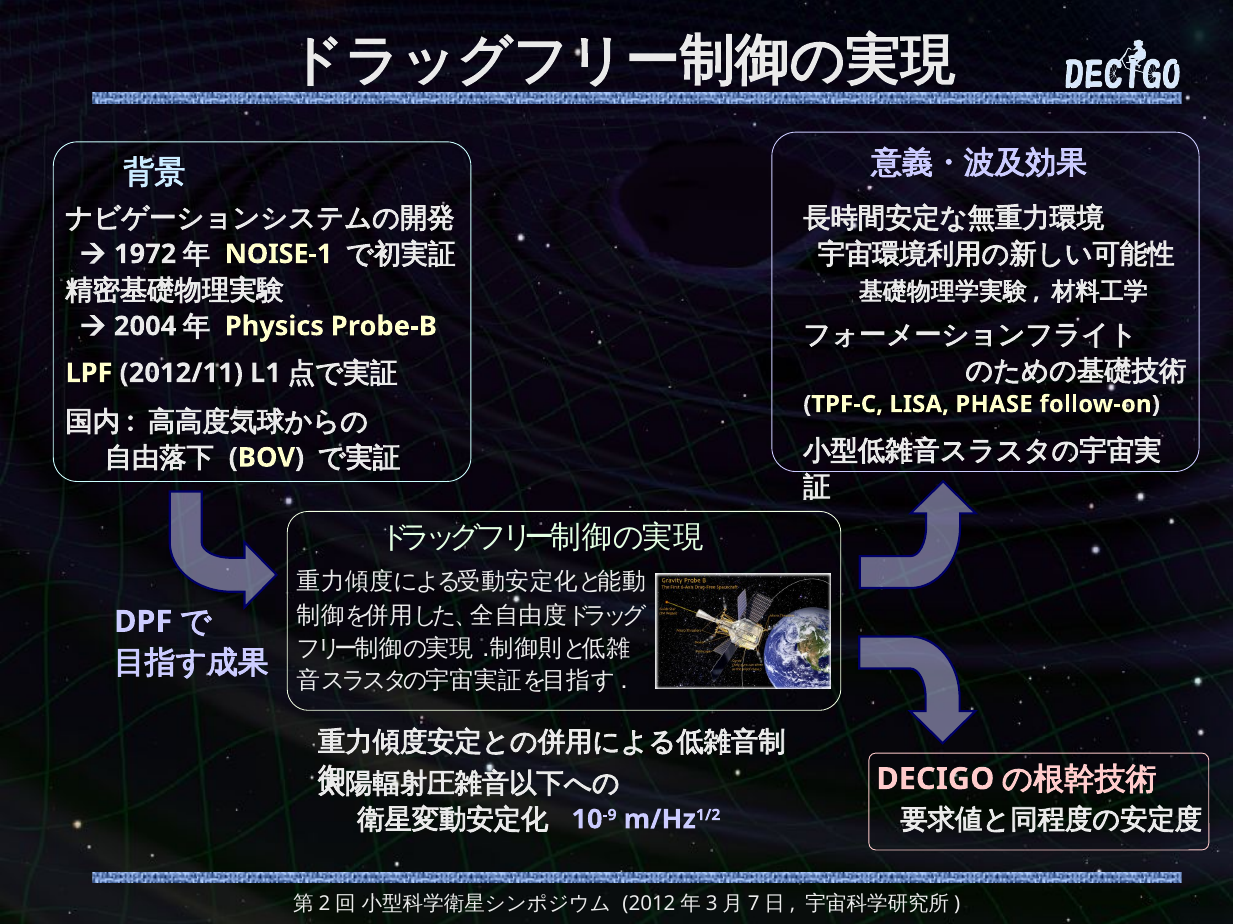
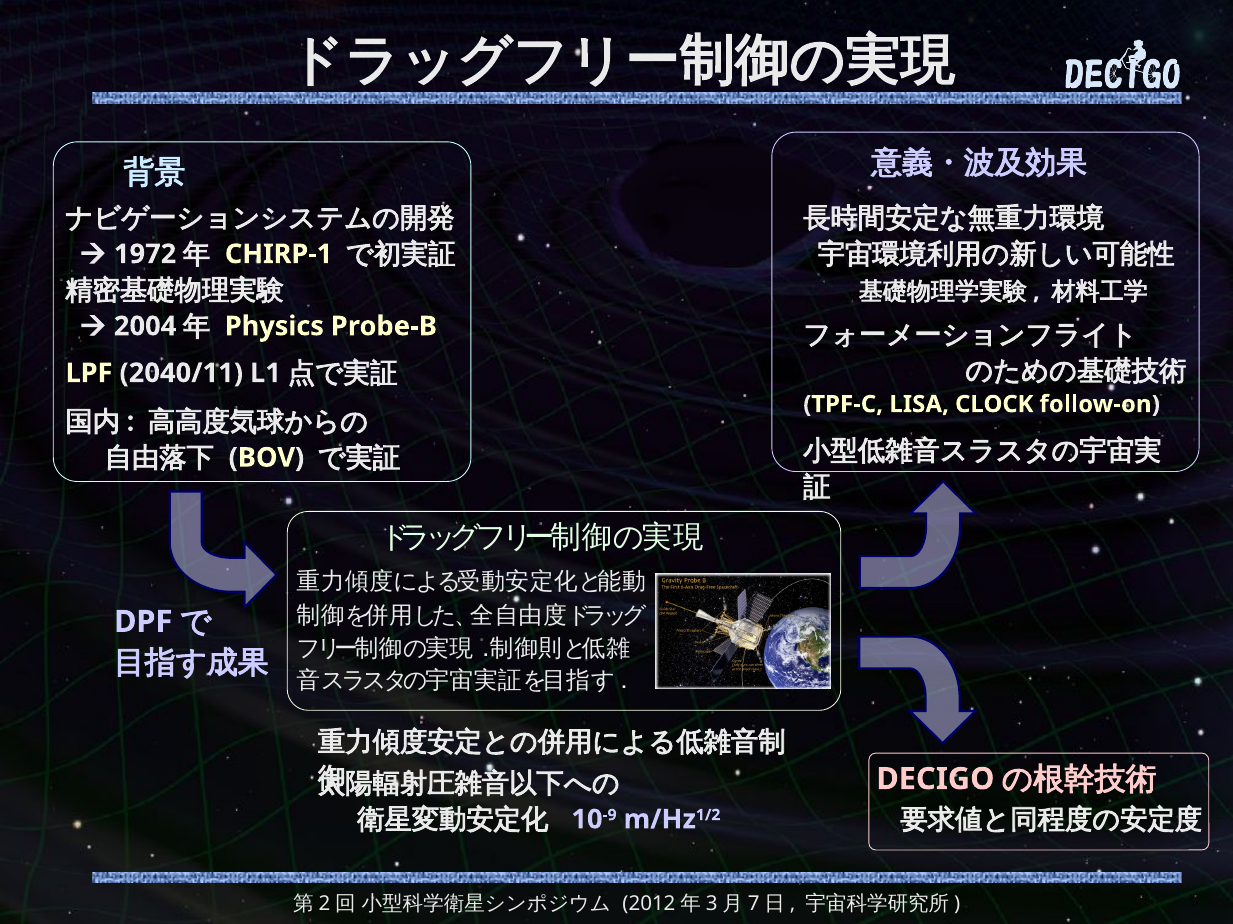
NOISE-1: NOISE-1 -> CHIRP-1 (279, 254)
2012/11: 2012/11 -> 2040/11 (181, 373)
PHASE: PHASE -> CLOCK (994, 405)
